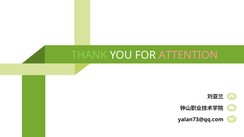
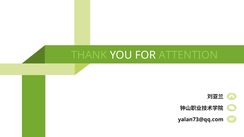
ATTENTION colour: pink -> light green (188, 55)
